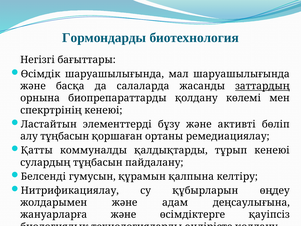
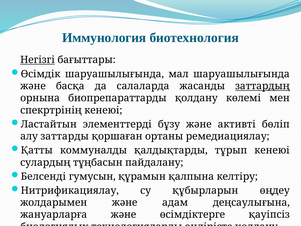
Гормондарды: Гормондарды -> Иммунология (104, 38)
Негізгі underline: none -> present (38, 60)
алу тұңбасын: тұңбасын -> заттарды (65, 136)
